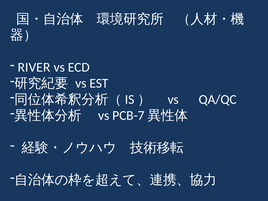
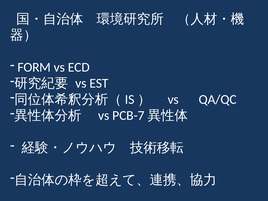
RIVER: RIVER -> FORM (34, 67)
